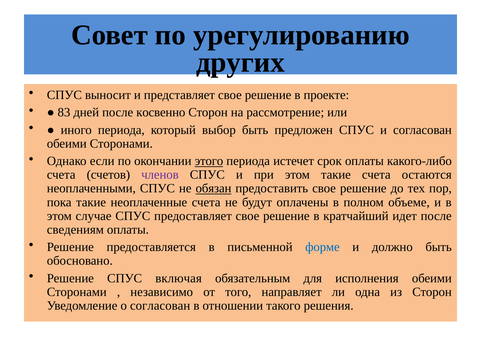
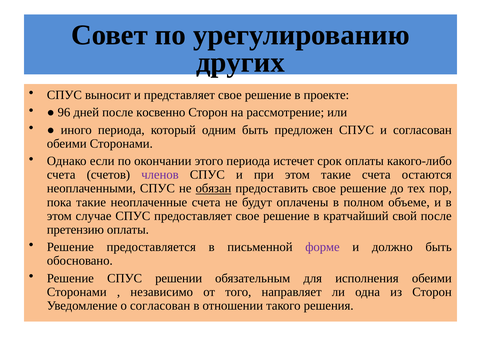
83: 83 -> 96 (64, 113)
выбор: выбор -> одним (219, 130)
этого underline: present -> none (209, 161)
идет: идет -> свой (405, 216)
сведениям: сведениям -> претензию (75, 230)
форме colour: blue -> purple (322, 248)
включая: включая -> решении (179, 279)
